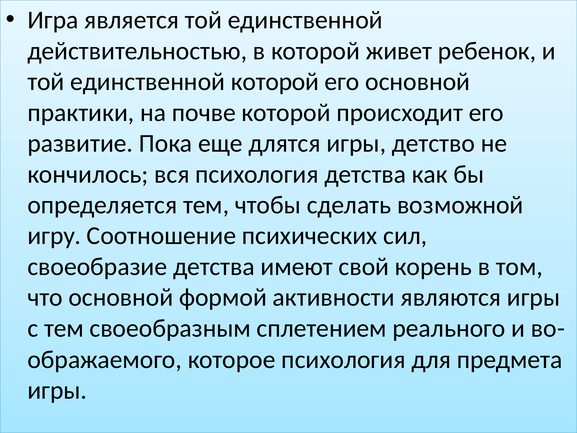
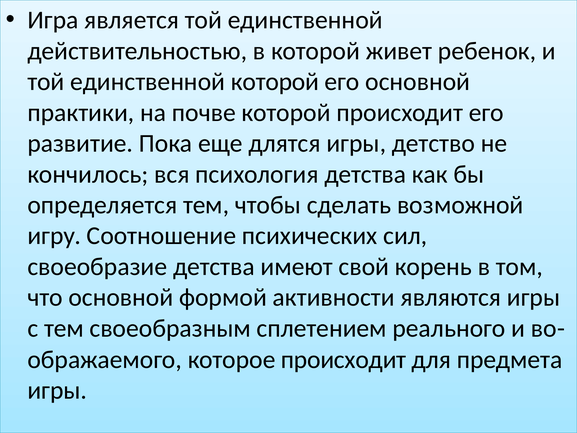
которое психология: психология -> происходит (344, 359)
